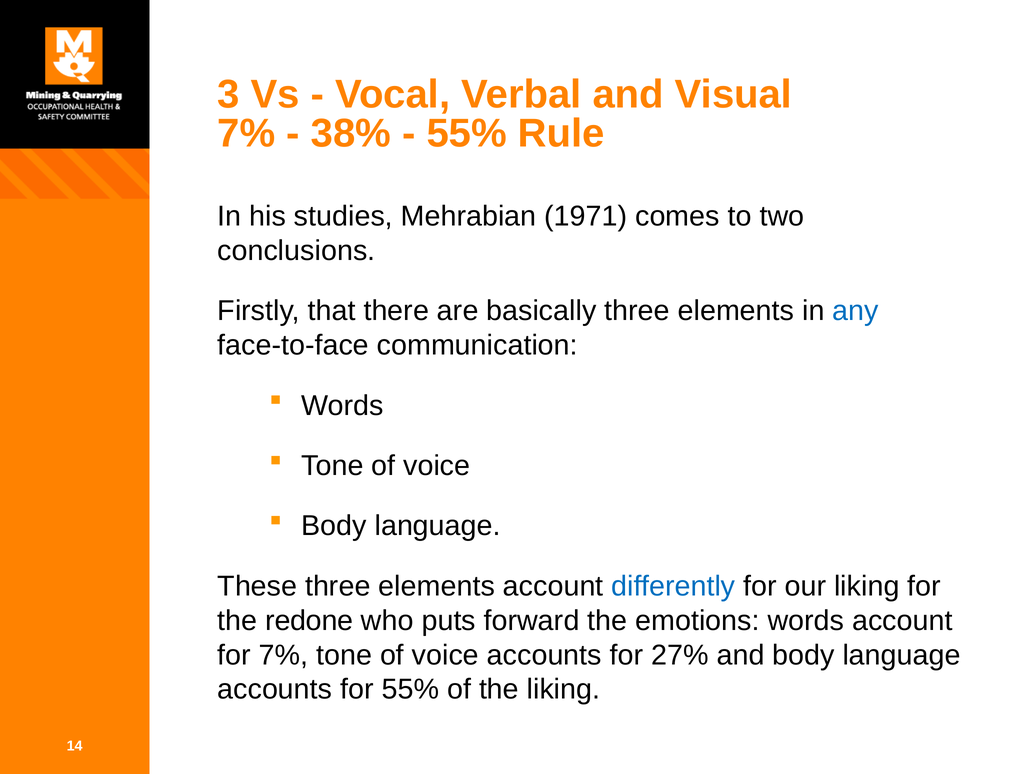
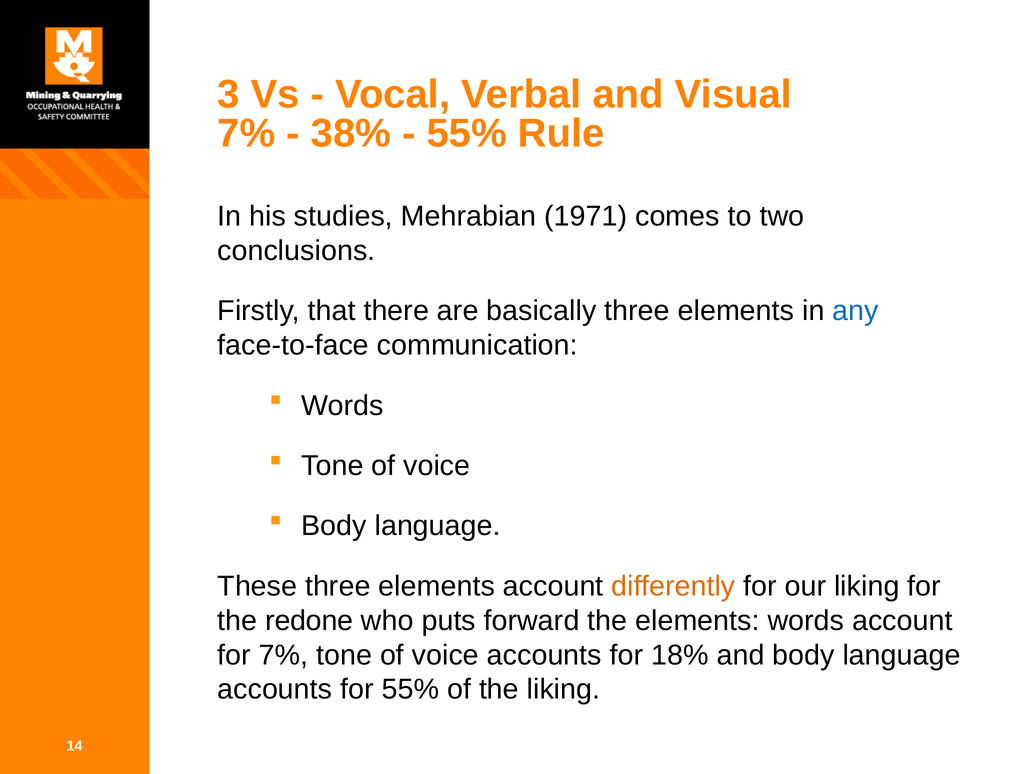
differently colour: blue -> orange (673, 586)
the emotions: emotions -> elements (697, 621)
27%: 27% -> 18% (680, 655)
